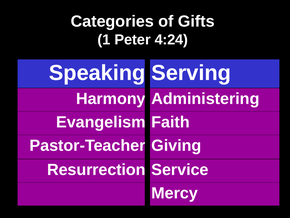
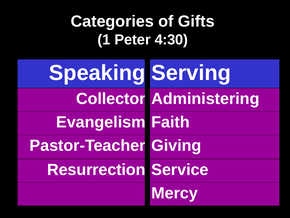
4:24: 4:24 -> 4:30 (171, 40)
Harmony: Harmony -> Collector (111, 98)
